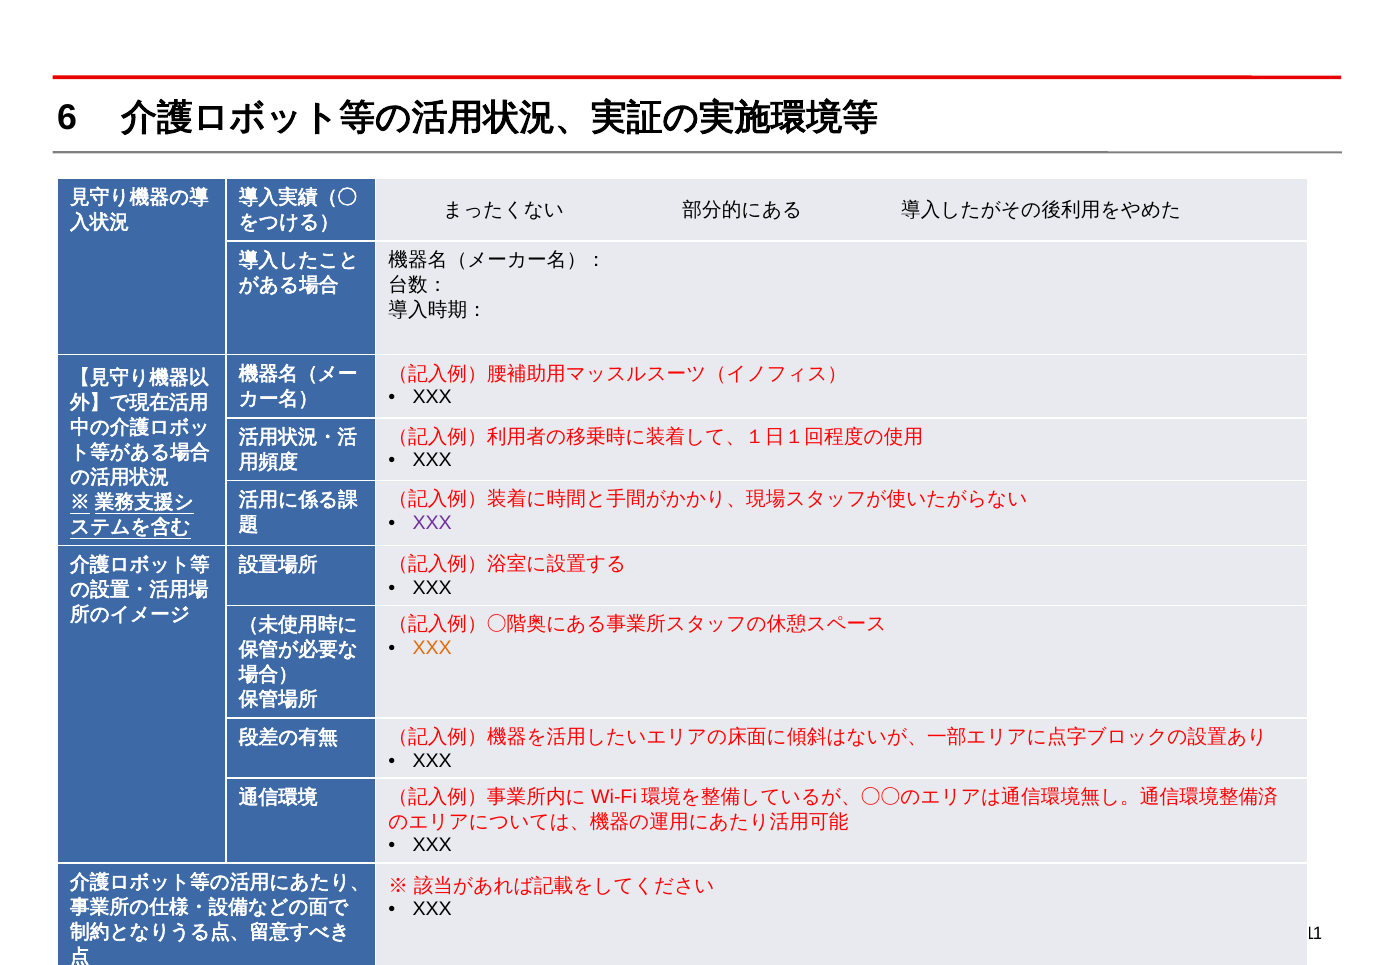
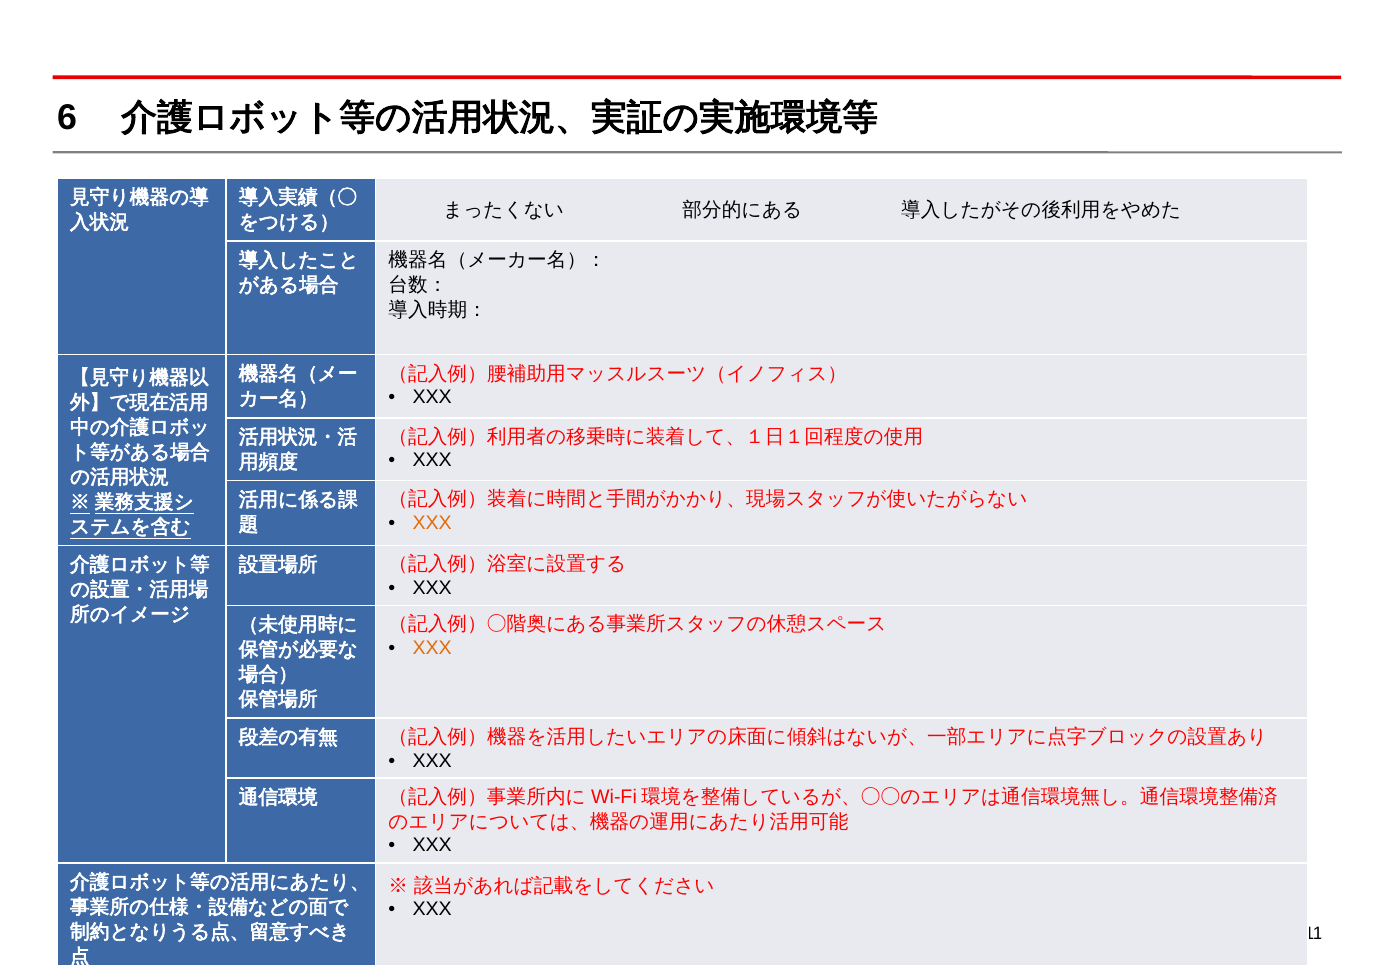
XXX colour: purple -> orange (432, 523)
